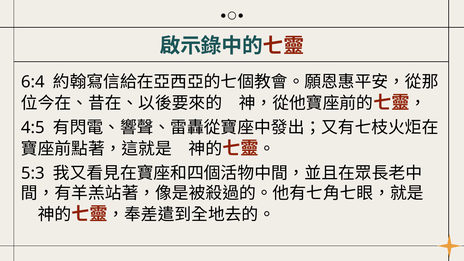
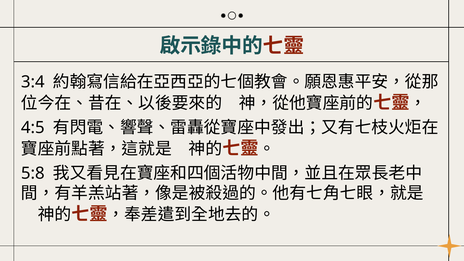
6:4: 6:4 -> 3:4 (33, 82)
5:3: 5:3 -> 5:8 (33, 173)
